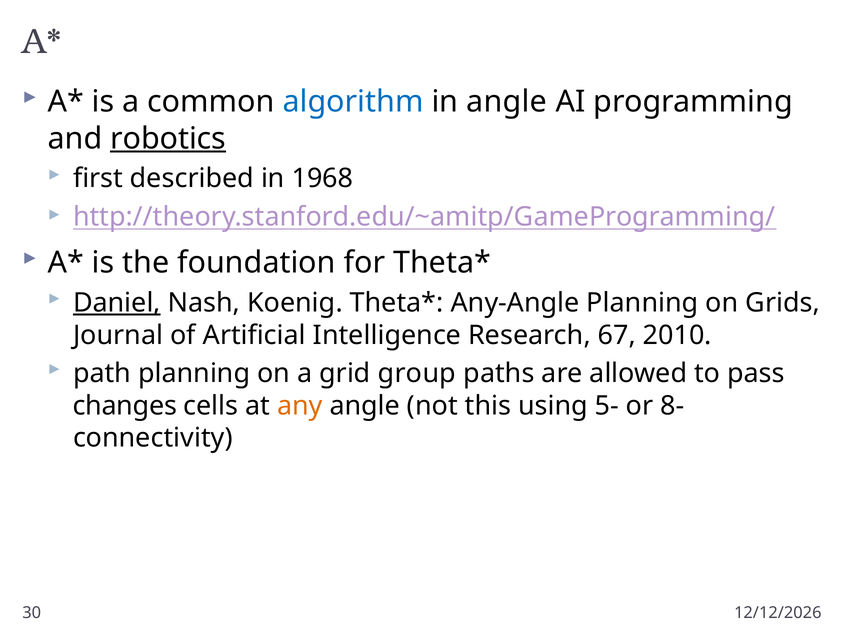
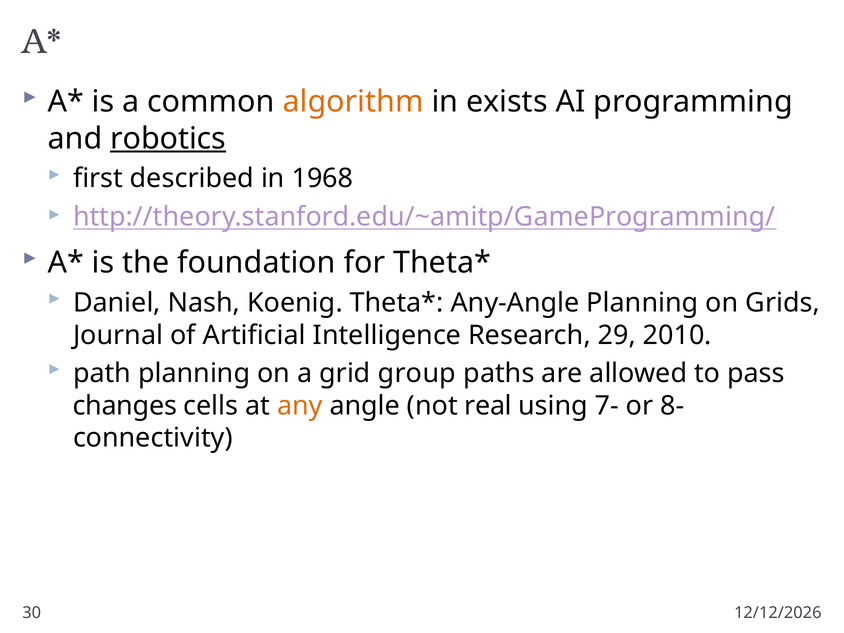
algorithm colour: blue -> orange (353, 102)
in angle: angle -> exists (507, 102)
Daniel underline: present -> none (117, 303)
67: 67 -> 29 (617, 335)
this: this -> real (488, 406)
5-: 5- -> 7- (607, 406)
